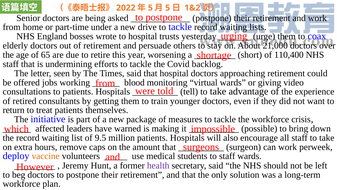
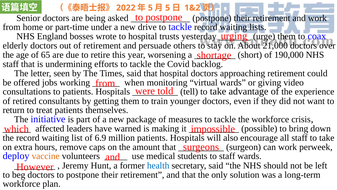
110,400: 110,400 -> 190,000 (289, 55)
blood: blood -> when (134, 82)
9.5: 9.5 -> 6.9 (100, 138)
health colour: purple -> blue (158, 165)
